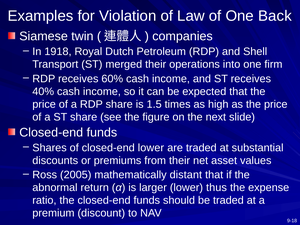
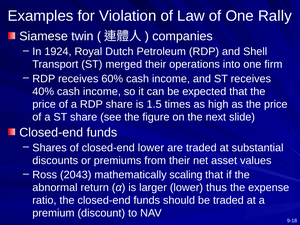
Back: Back -> Rally (275, 16)
1918: 1918 -> 1924 (58, 52)
2005: 2005 -> 2043 (76, 175)
distant: distant -> scaling (186, 175)
